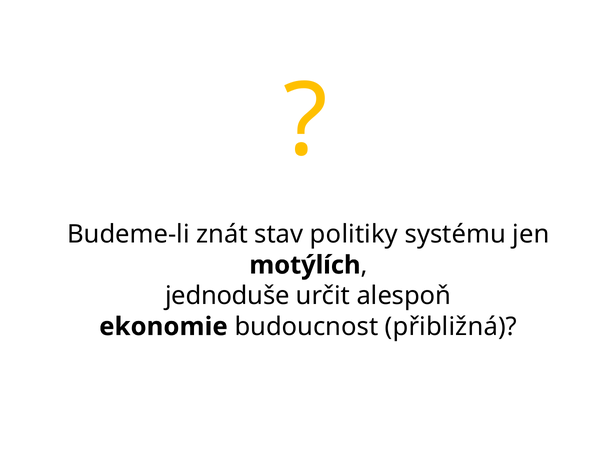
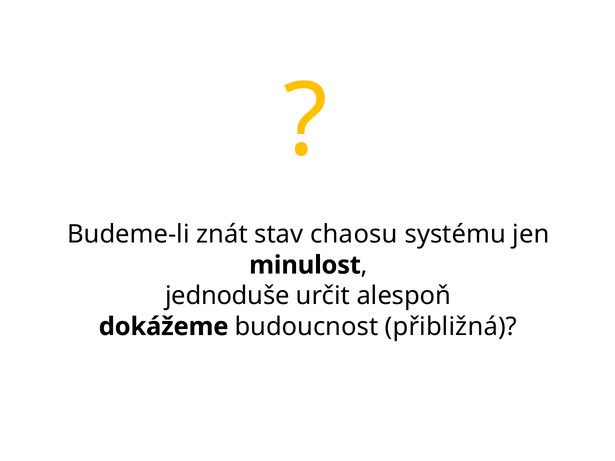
politiky: politiky -> chaosu (354, 235)
motýlích: motýlích -> minulost (305, 265)
ekonomie: ekonomie -> dokážeme (164, 327)
